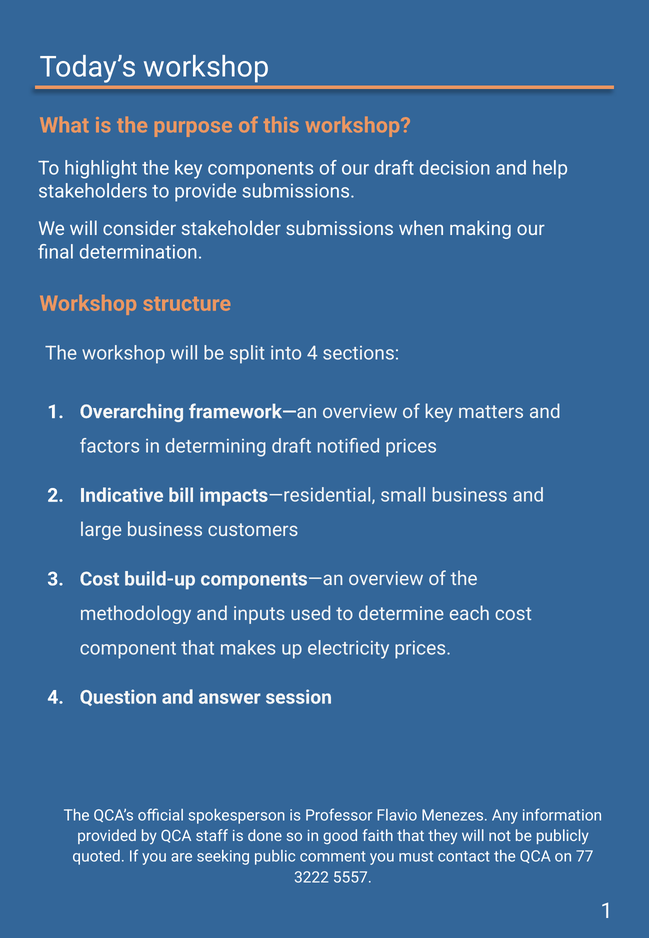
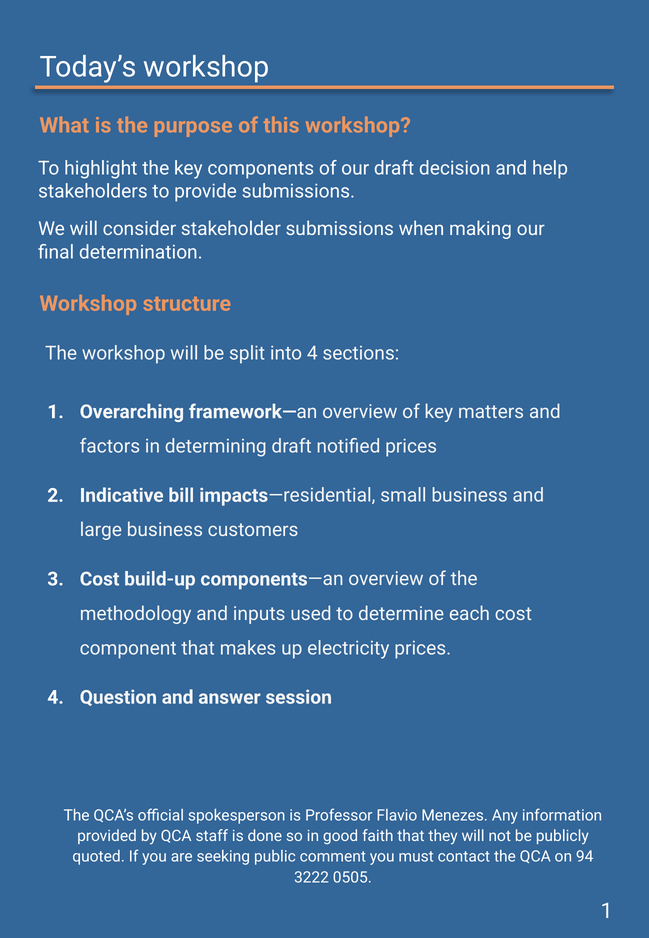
77: 77 -> 94 (585, 856)
5557: 5557 -> 0505 (352, 877)
